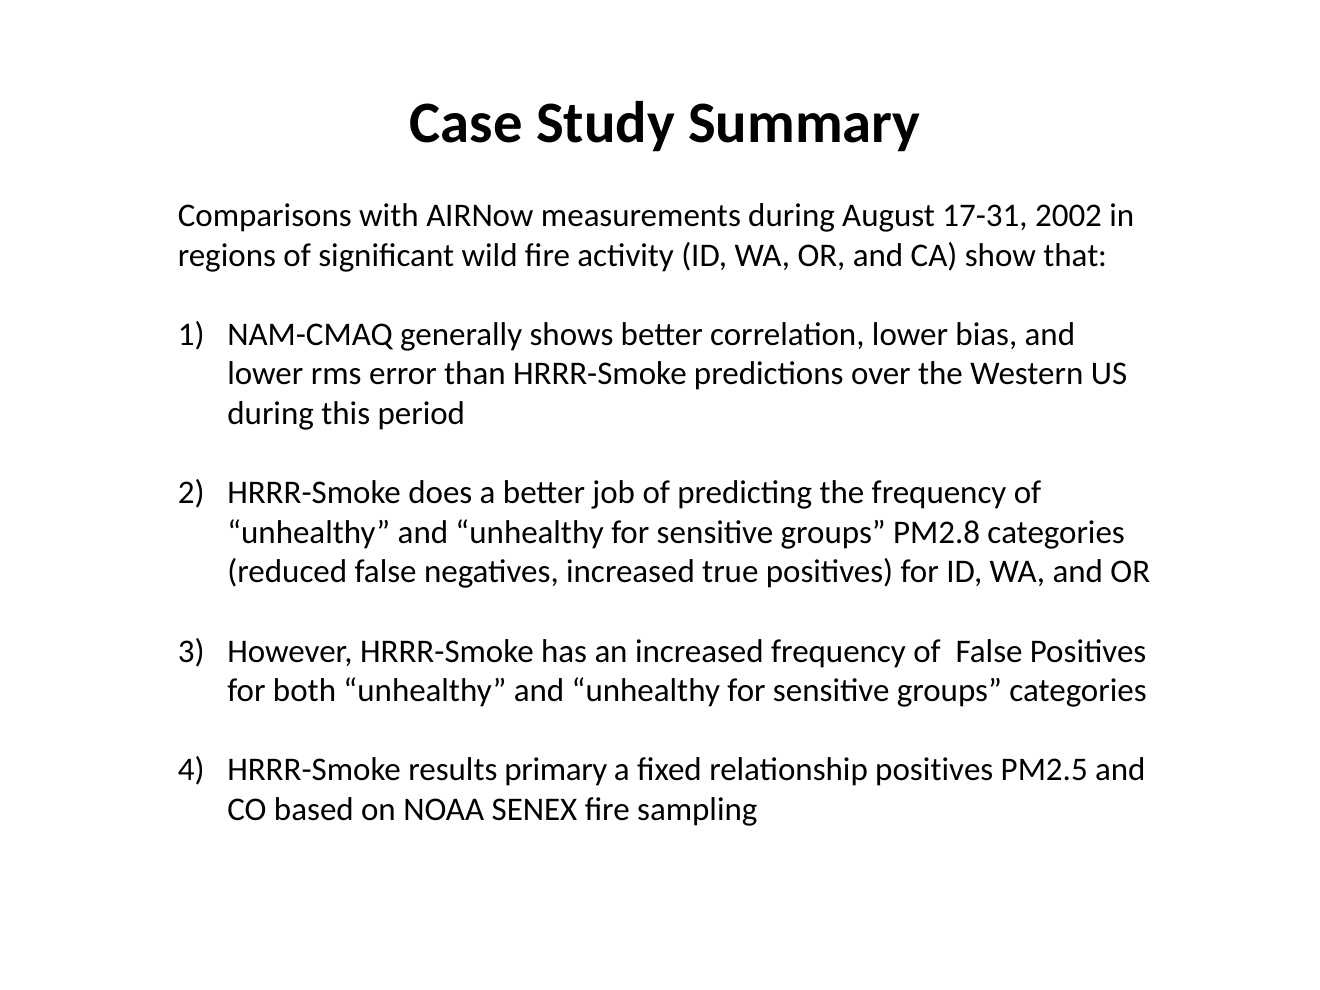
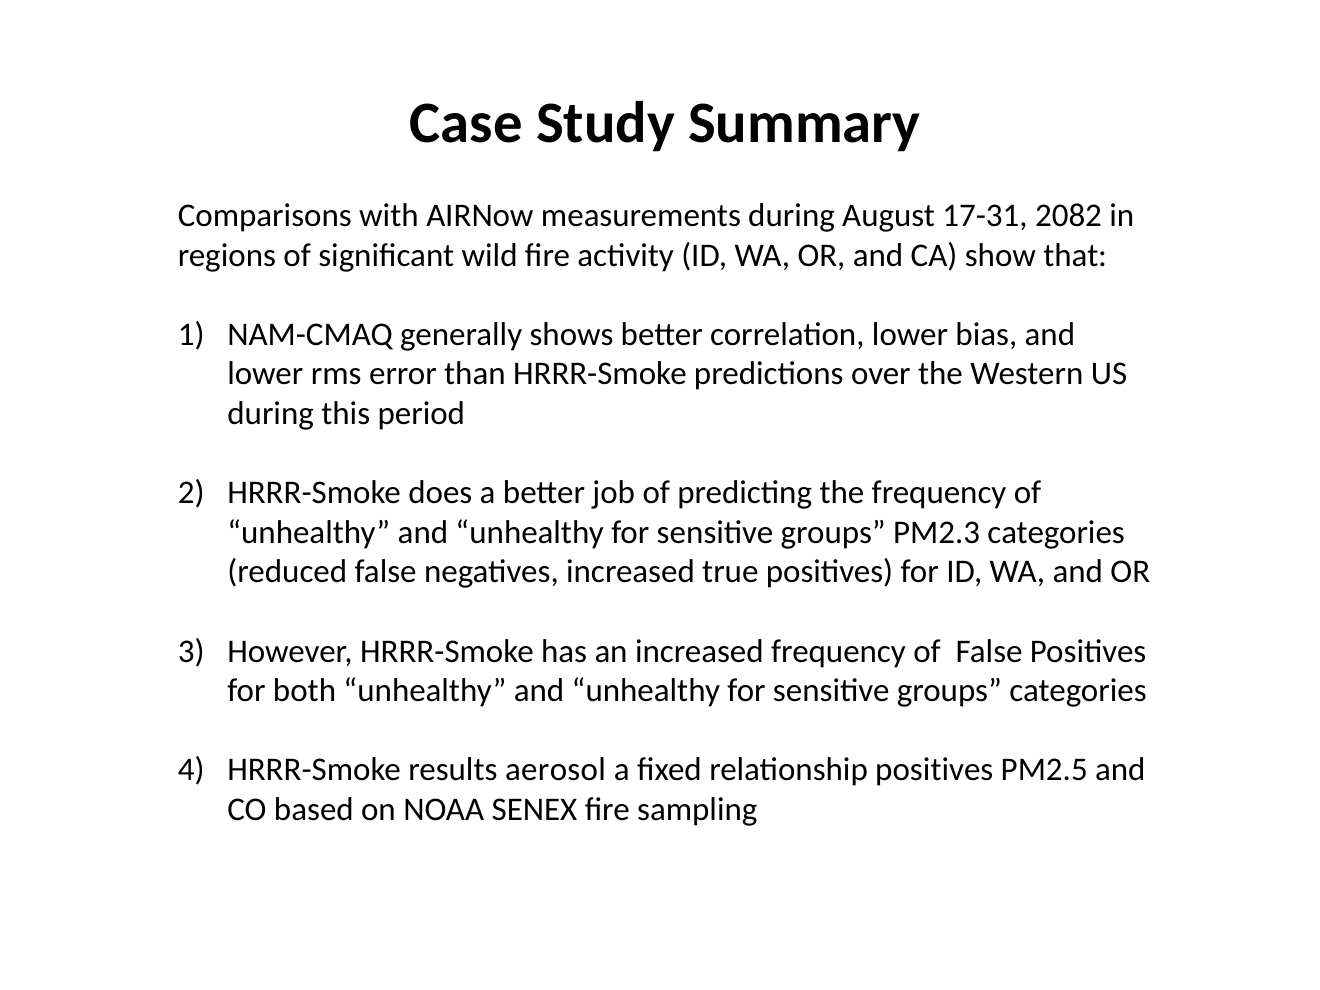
2002: 2002 -> 2082 (1069, 216)
PM2.8: PM2.8 -> PM2.3 (937, 532)
primary: primary -> aerosol (556, 770)
